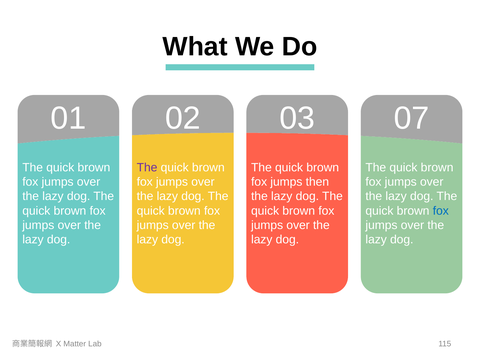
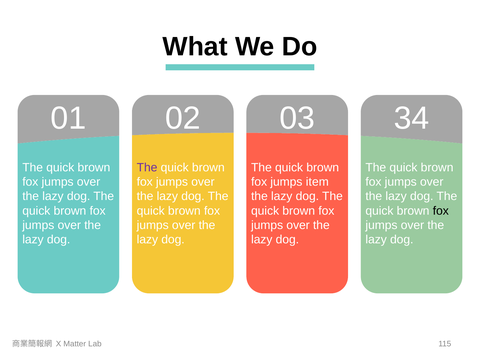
07: 07 -> 34 (412, 118)
then: then -> item (317, 182)
fox colour: blue -> black (441, 211)
